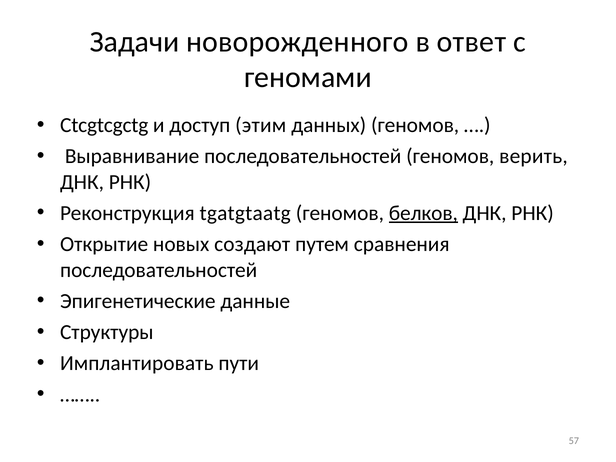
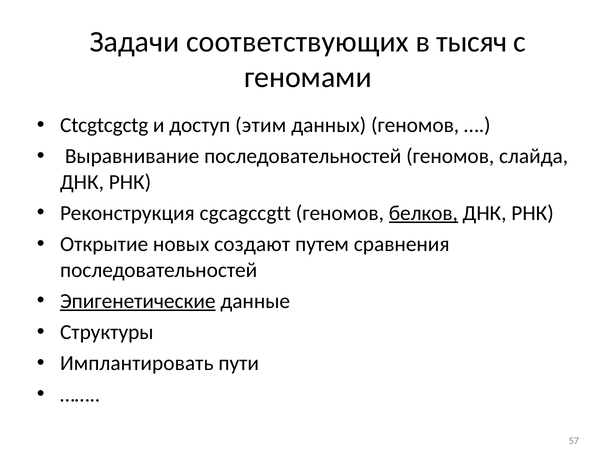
новорожденного: новорожденного -> соответствующих (297, 42)
ответ: ответ -> тысяч (472, 42)
верить: верить -> слайда (534, 156)
tgatgtaatg: tgatgtaatg -> cgcagccgtt (245, 213)
Эпигенетические underline: none -> present (138, 301)
